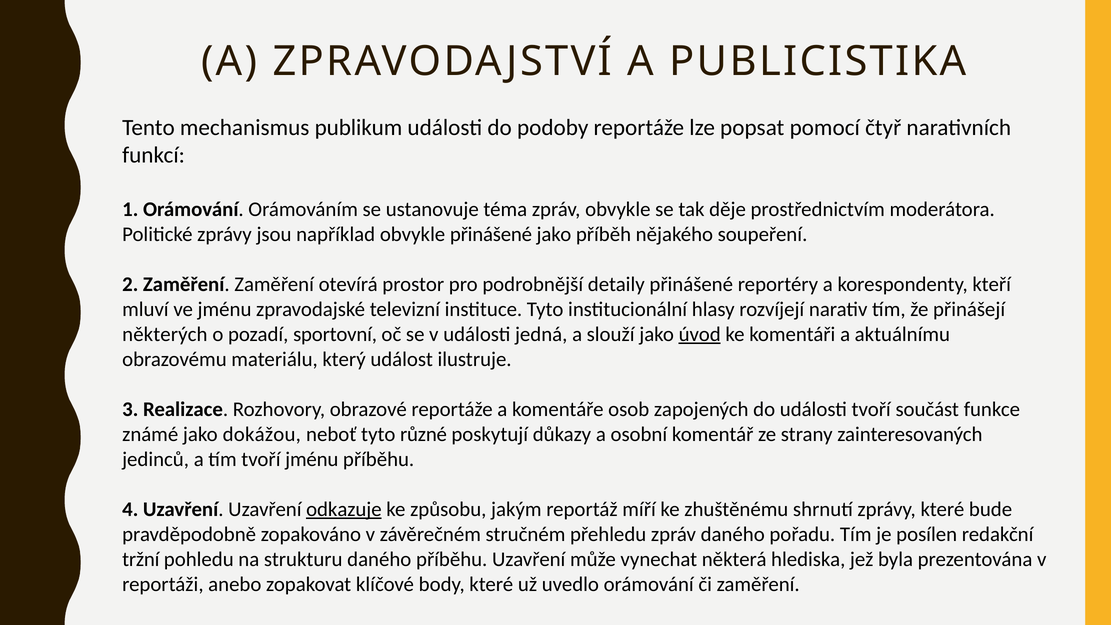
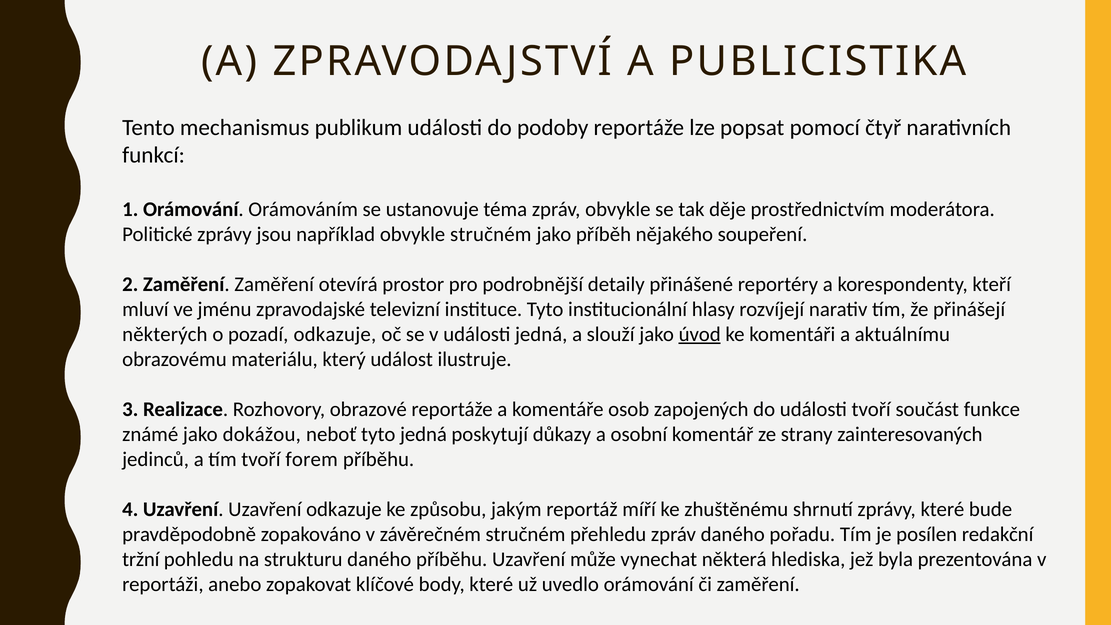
obvykle přinášené: přinášené -> stručném (491, 234)
pozadí sportovní: sportovní -> odkazuje (335, 334)
tyto různé: různé -> jedná (423, 434)
tvoří jménu: jménu -> forem (312, 459)
odkazuje underline: present -> none (344, 509)
